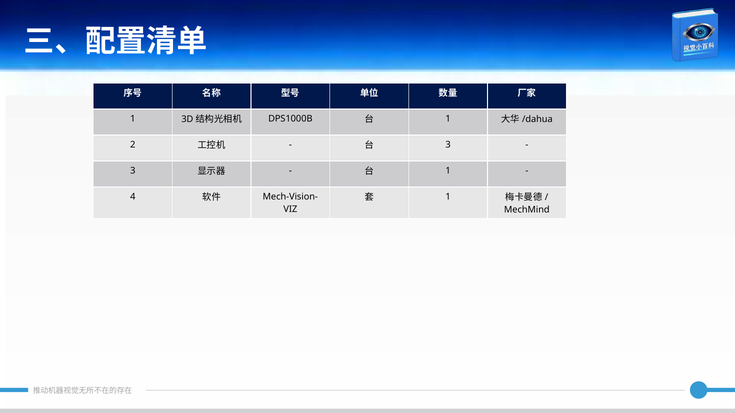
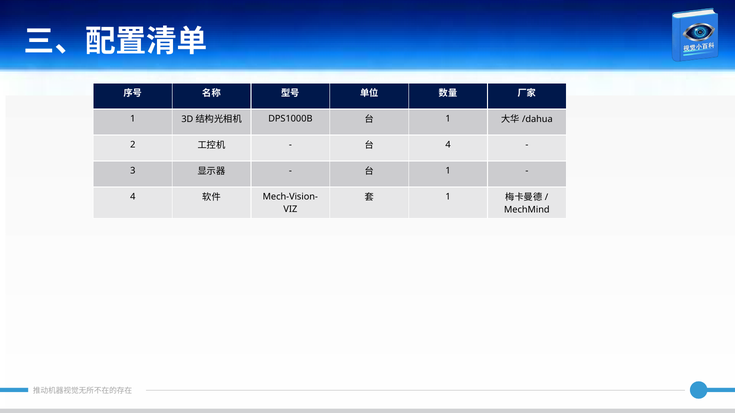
3: 3 -> 4 (448, 145)
